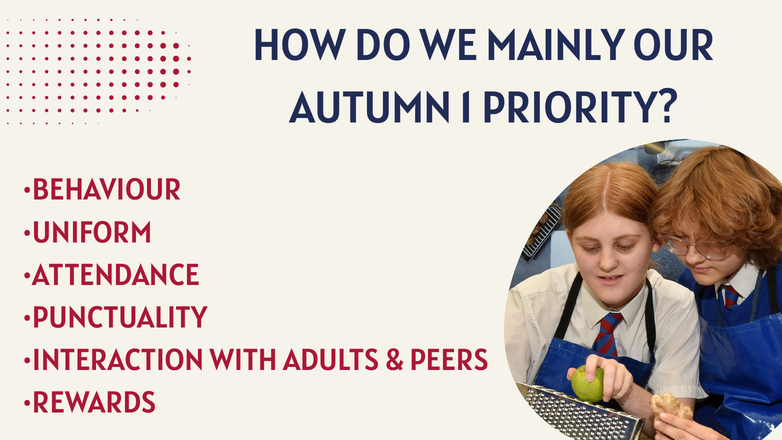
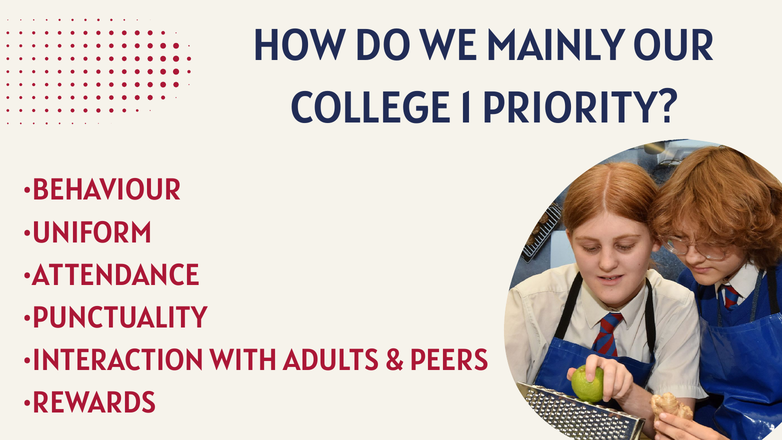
AUTUMN: AUTUMN -> COLLEGE (371, 108)
